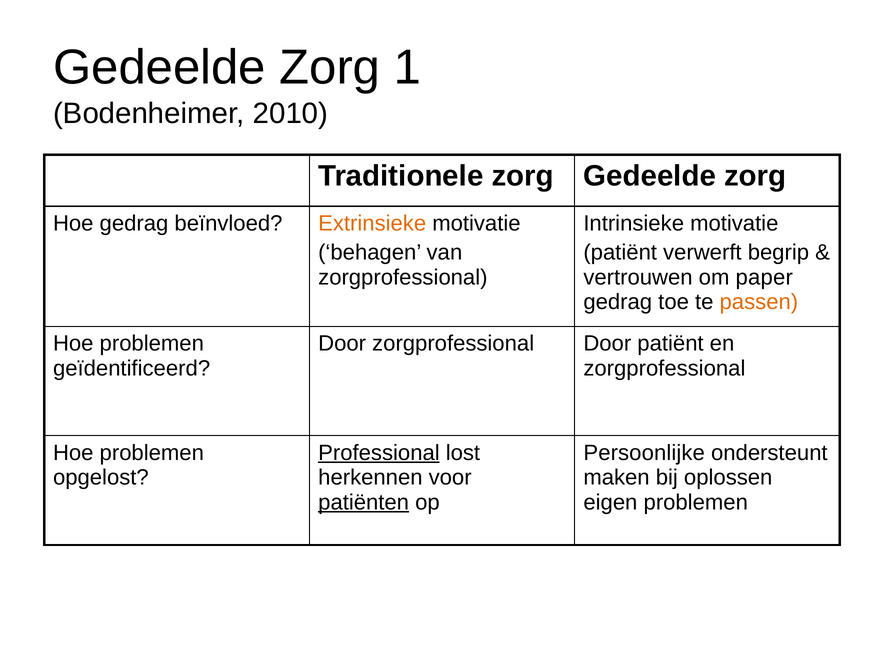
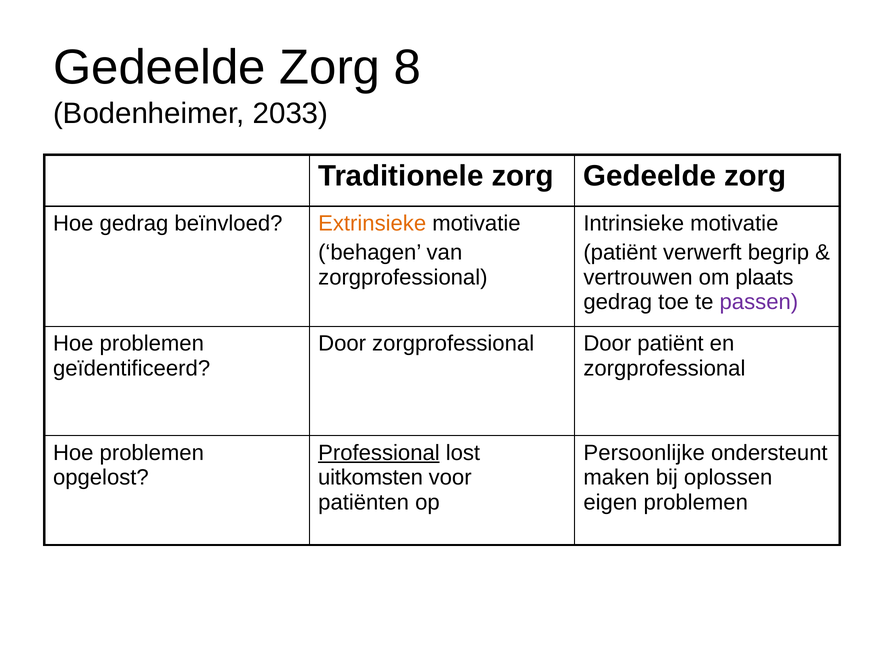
1: 1 -> 8 (407, 68)
2010: 2010 -> 2033 (290, 113)
paper: paper -> plaats (764, 277)
passen colour: orange -> purple (759, 302)
herkennen: herkennen -> uitkomsten (371, 478)
patiënten underline: present -> none (364, 502)
